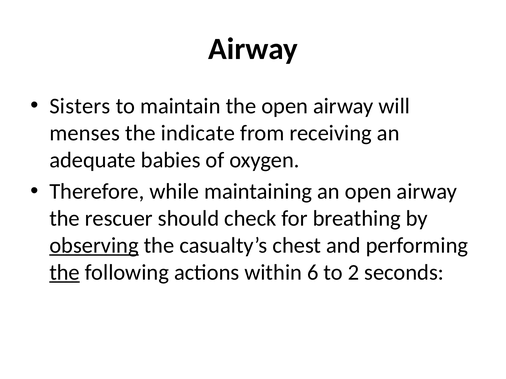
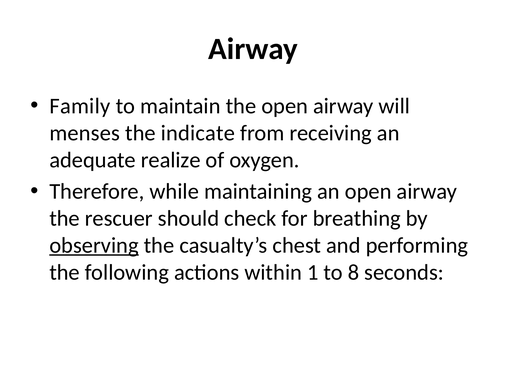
Sisters: Sisters -> Family (80, 106)
babies: babies -> realize (171, 160)
the underline: present -> none (65, 273)
6: 6 -> 1 (313, 273)
2: 2 -> 8 (354, 273)
